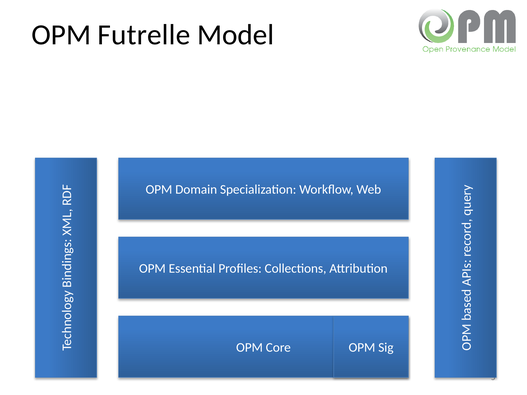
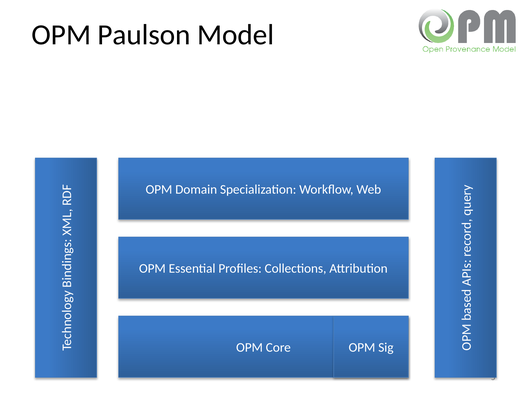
Futrelle: Futrelle -> Paulson (144, 35)
